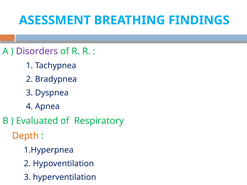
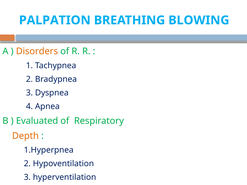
ASESSMENT: ASESSMENT -> PALPATION (55, 20)
FINDINGS: FINDINGS -> BLOWING (199, 20)
Disorders colour: purple -> orange (37, 51)
